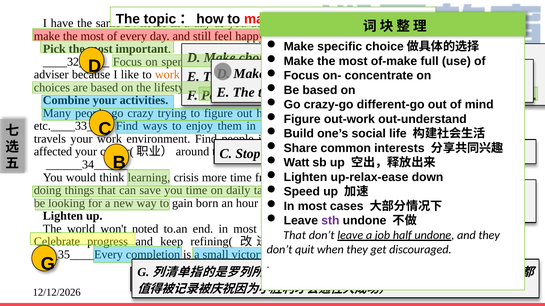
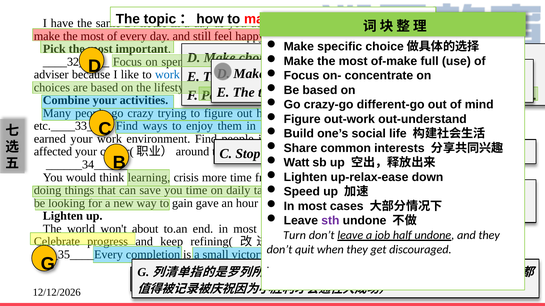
work colour: orange -> blue (167, 75)
travels: travels -> earned (50, 139)
born: born -> gave (207, 203)
noted: noted -> about (145, 229)
That: That -> Turn (295, 236)
